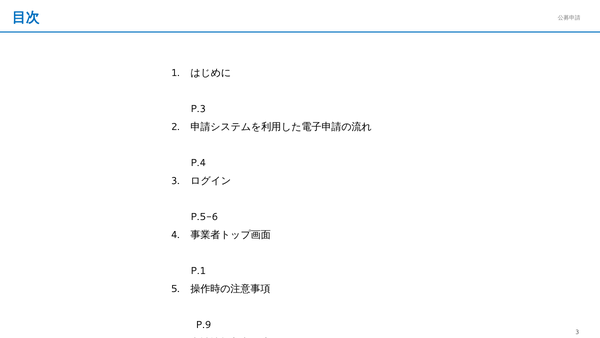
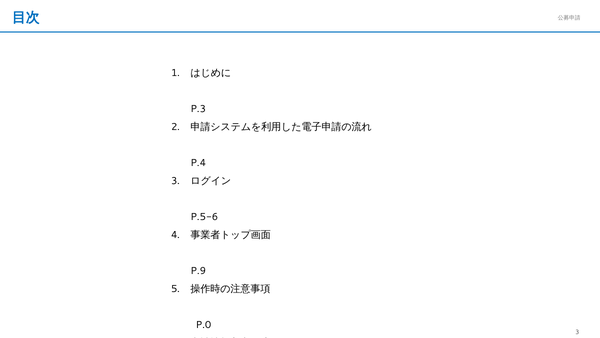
P.1: P.1 -> P.9 (198, 271)
P.9: P.9 -> P.0 (204, 325)
